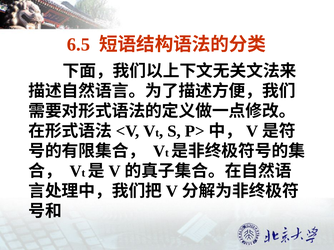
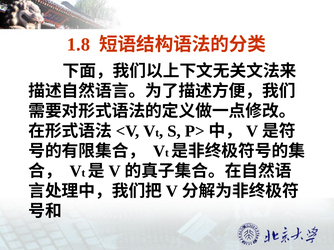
6.5: 6.5 -> 1.8 (79, 45)
